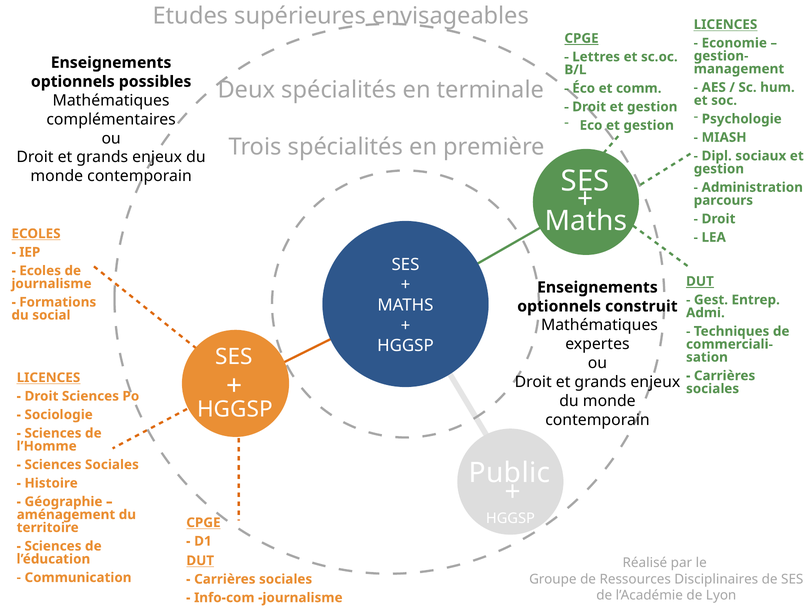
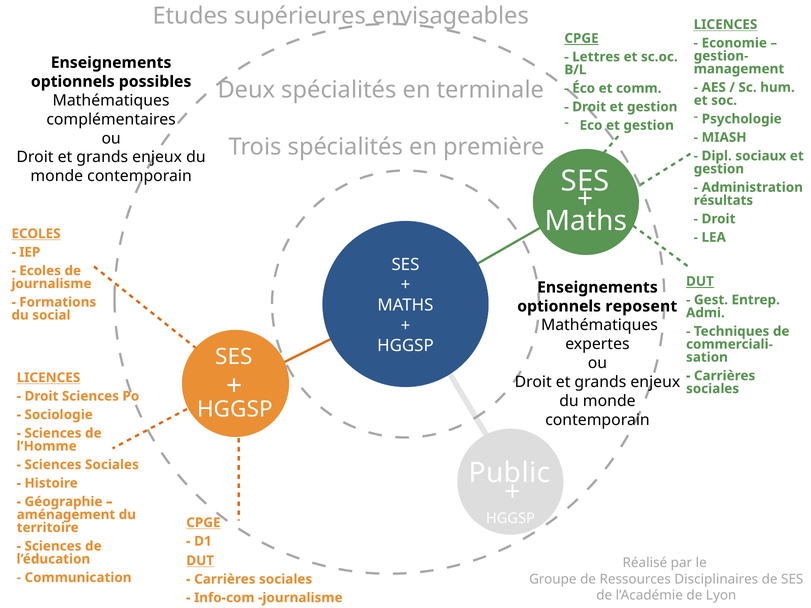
parcours: parcours -> résultats (723, 200)
construit: construit -> reposent (641, 306)
